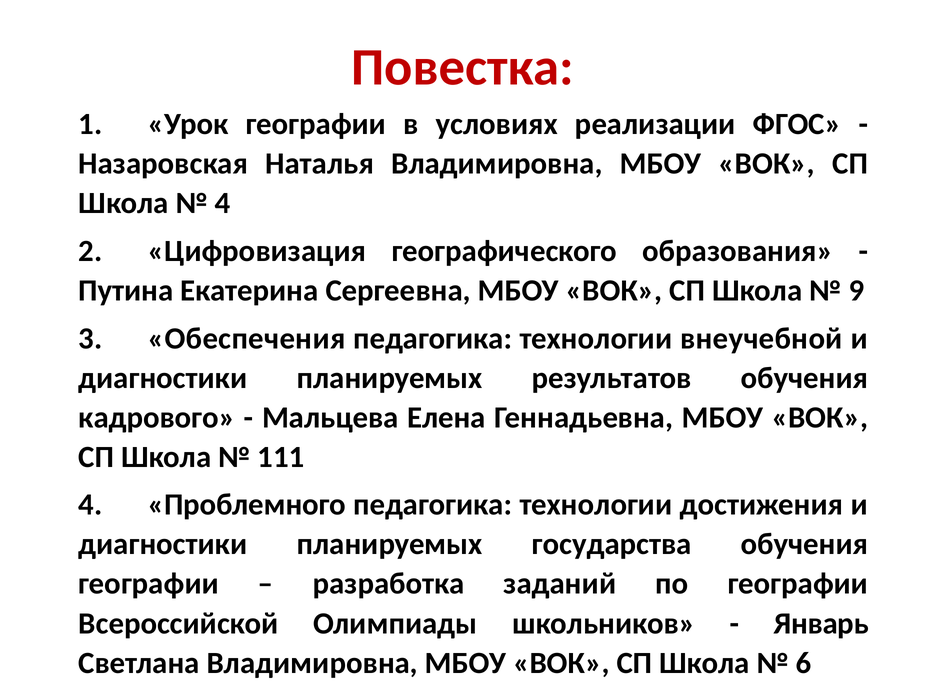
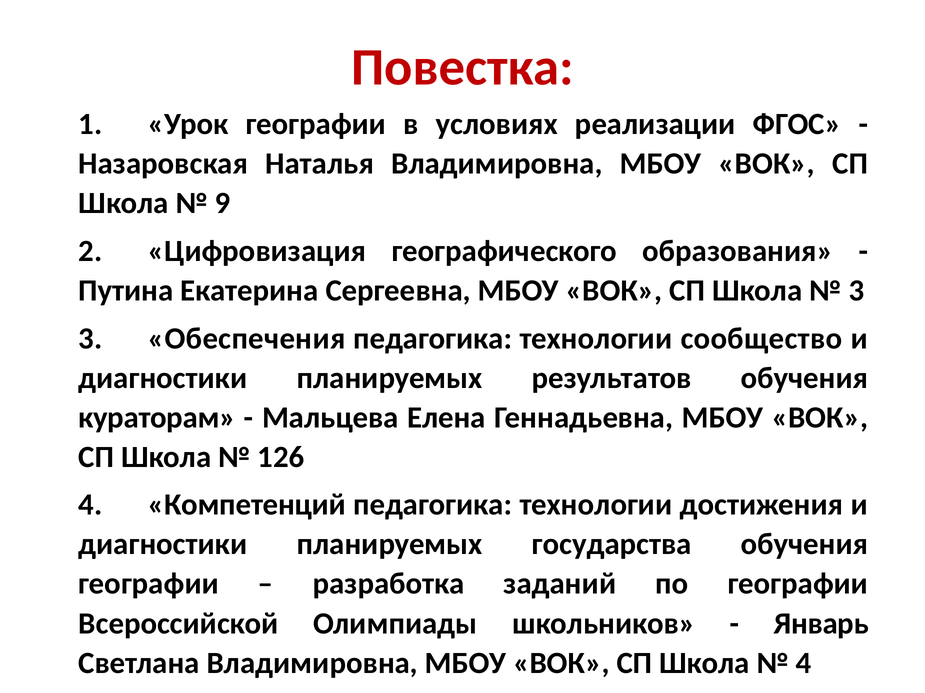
4: 4 -> 9 (223, 203)
9: 9 -> 3 (856, 291)
внеучебной: внеучебной -> сообщество (761, 339)
кадрового: кадрового -> кураторам (157, 418)
111: 111 -> 126 (281, 457)
Проблемного: Проблемного -> Компетенций (247, 505)
6: 6 -> 4 (804, 664)
